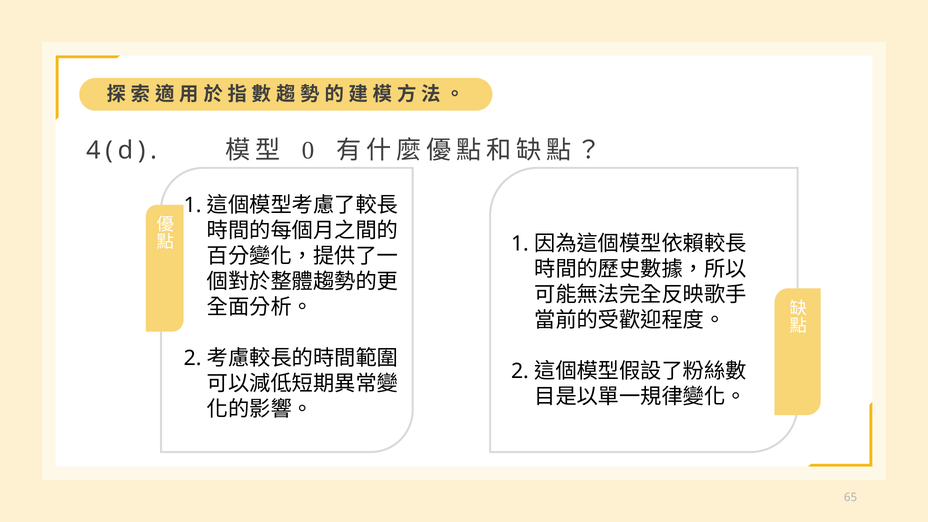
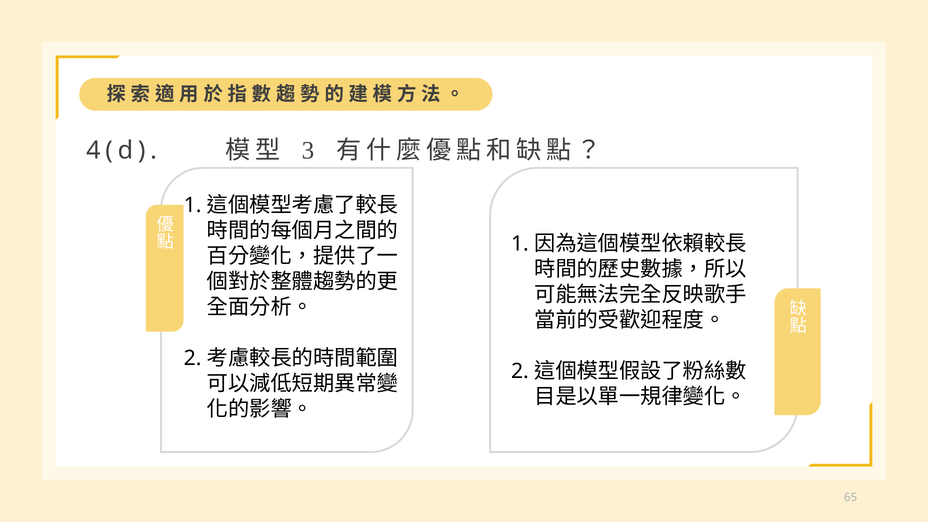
0: 0 -> 3 (308, 151)
